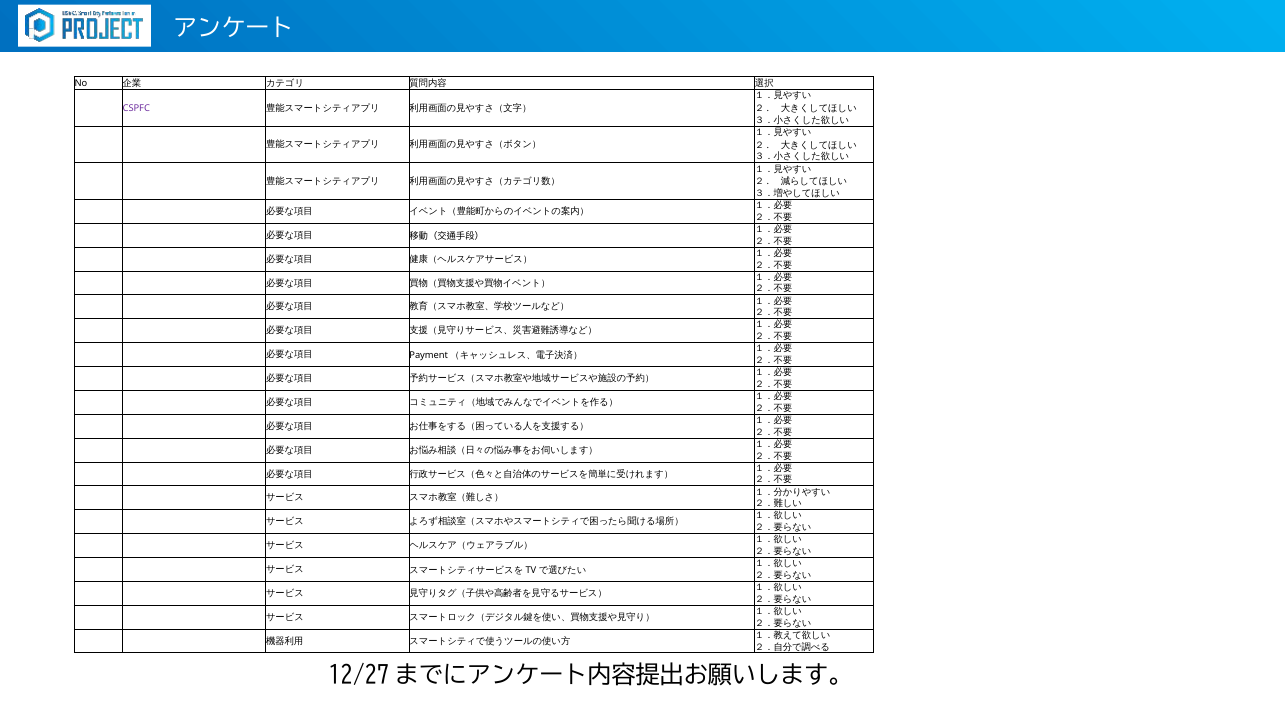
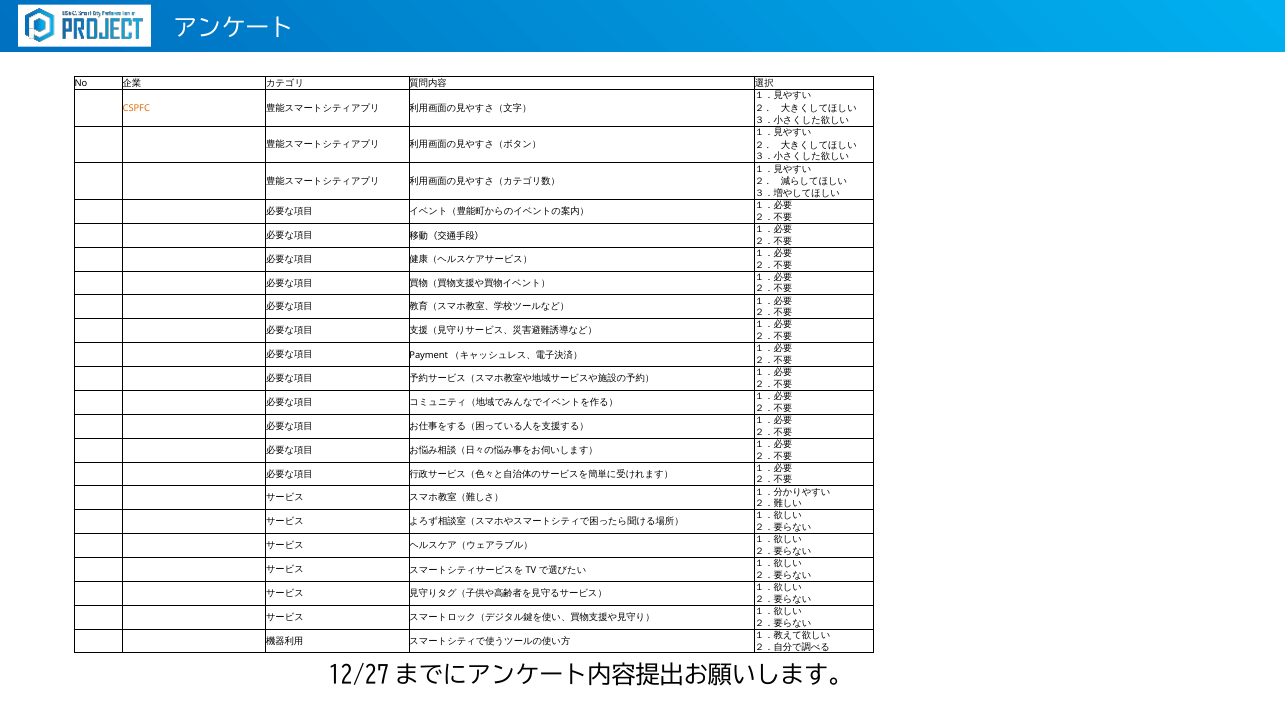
CSPFC colour: purple -> orange (136, 108)
